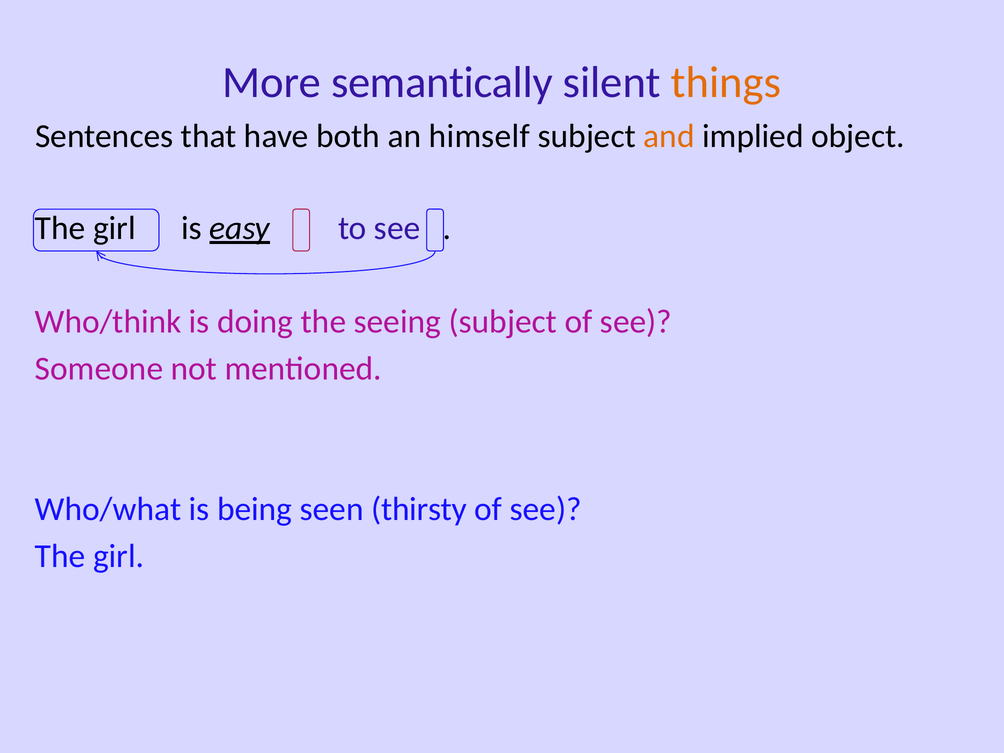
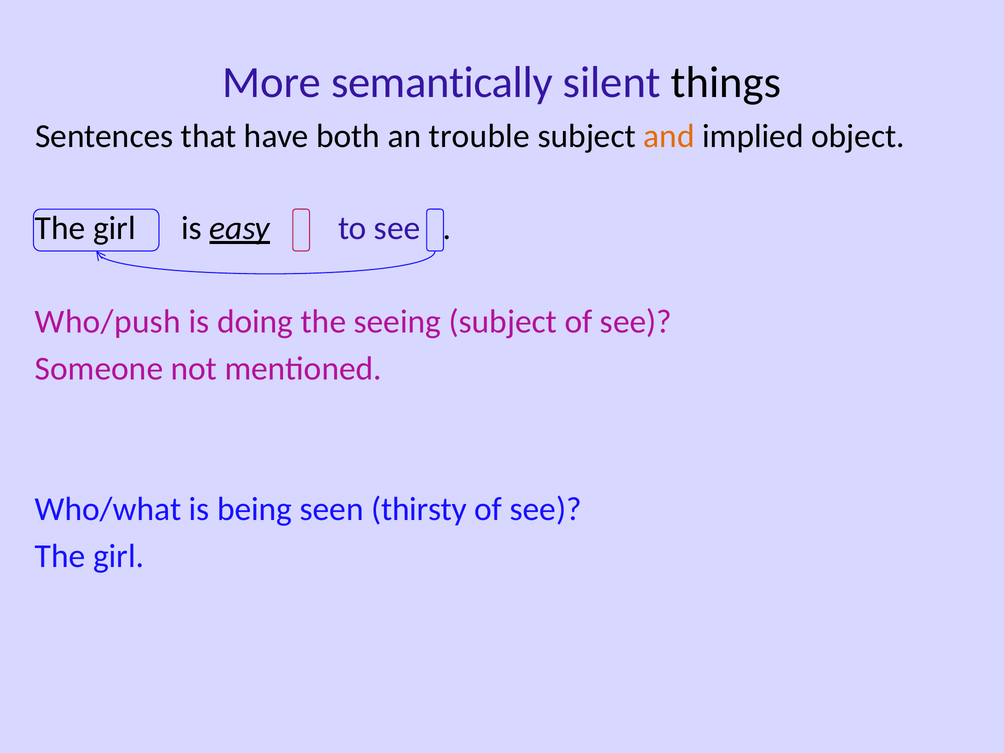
things colour: orange -> black (726, 83)
himself: himself -> trouble (479, 136)
Who/think: Who/think -> Who/push (108, 322)
